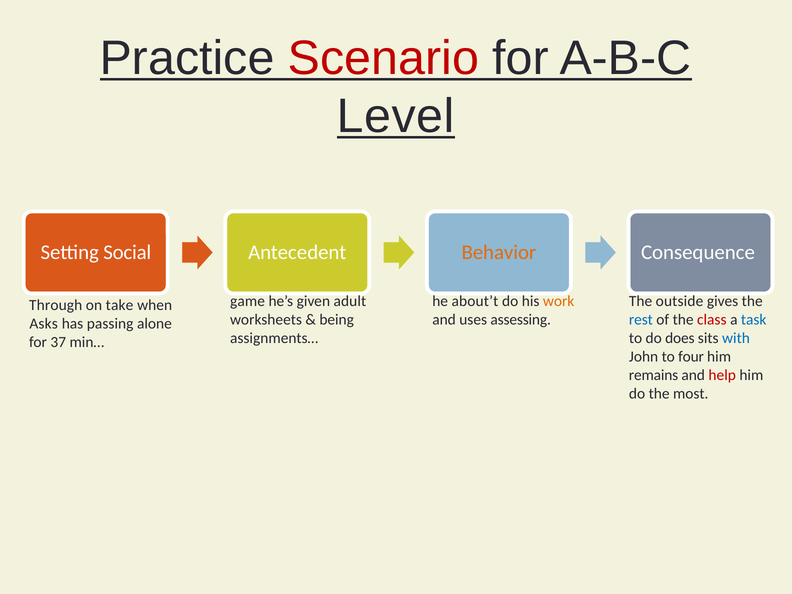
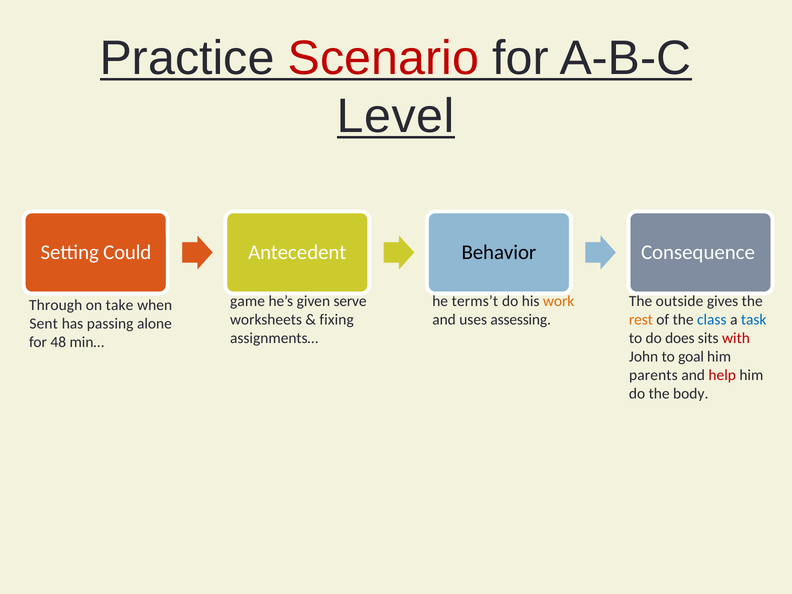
Social: Social -> Could (127, 252)
Behavior colour: orange -> black (499, 252)
adult: adult -> serve (350, 301)
about’t: about’t -> terms’t (475, 301)
being: being -> fixing (337, 320)
rest colour: blue -> orange (641, 320)
class colour: red -> blue (712, 320)
Asks: Asks -> Sent (44, 324)
with colour: blue -> red (736, 338)
37: 37 -> 48 (58, 342)
four: four -> goal (691, 357)
remains: remains -> parents (653, 375)
most: most -> body (691, 394)
